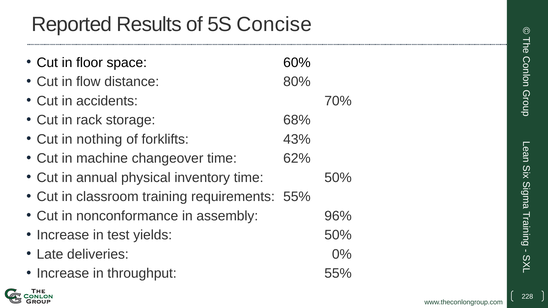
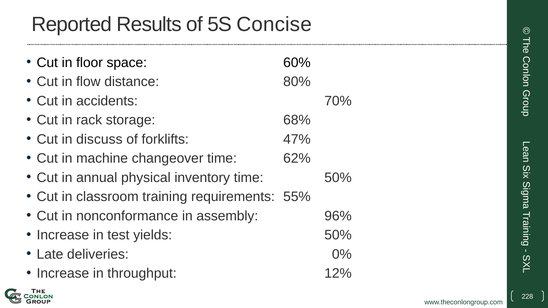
nothing: nothing -> discuss (99, 139)
43%: 43% -> 47% (297, 139)
throughput 55%: 55% -> 12% (338, 274)
